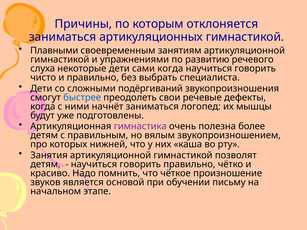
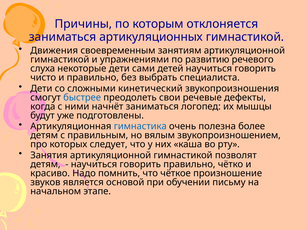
Плавными: Плавными -> Движения (54, 51)
сами когда: когда -> детей (170, 69)
подёргиваний: подёргиваний -> кинетический (150, 89)
гимнастика colour: purple -> blue (140, 126)
нижней: нижней -> следует (109, 144)
